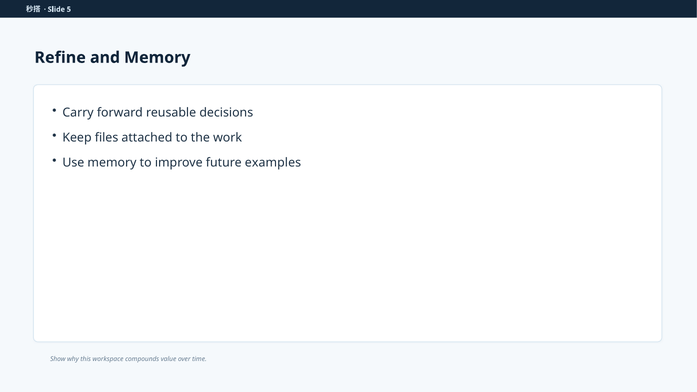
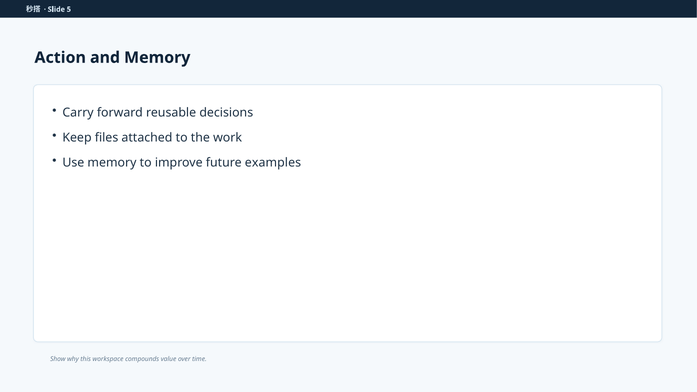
Refine: Refine -> Action (60, 58)
